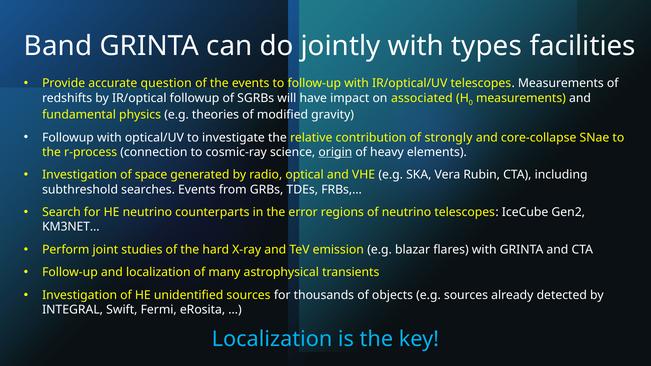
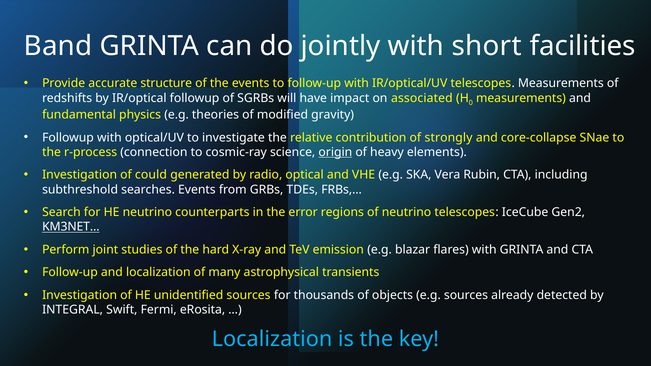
types: types -> short (487, 46)
question: question -> structure (166, 83)
space: space -> could (151, 175)
KM3NET… underline: none -> present (71, 227)
